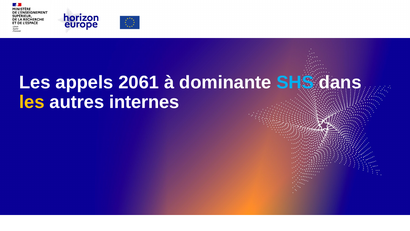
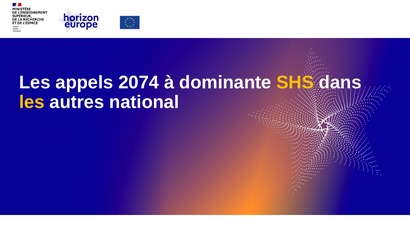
2061: 2061 -> 2074 (139, 82)
SHS colour: light blue -> yellow (295, 82)
internes: internes -> national (144, 102)
